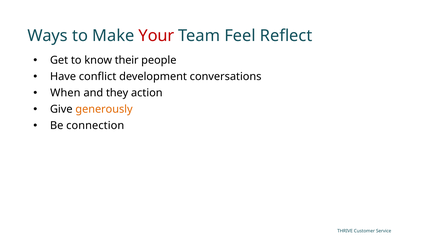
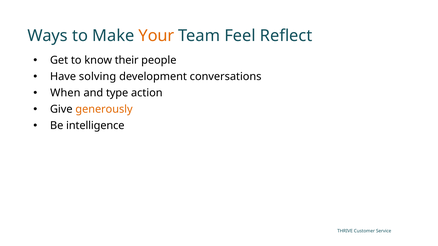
Your colour: red -> orange (156, 36)
conflict: conflict -> solving (98, 77)
they: they -> type (117, 93)
connection: connection -> intelligence (95, 126)
